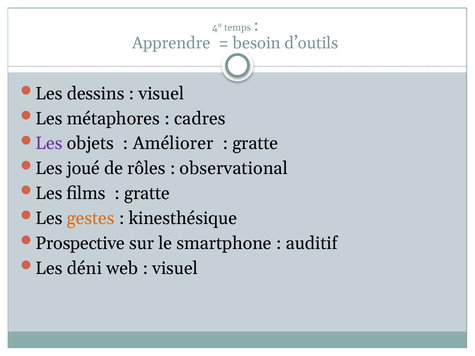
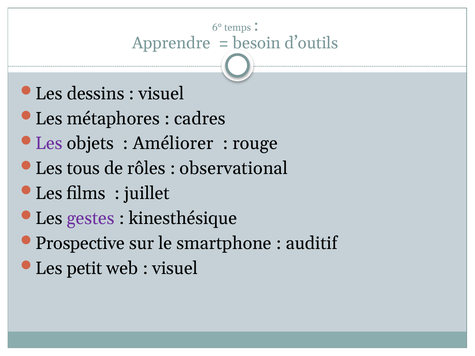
4°: 4° -> 6° (217, 27)
gratte: gratte -> rouge (255, 144)
joué: joué -> tous (83, 169)
gratte: gratte -> juillet (147, 193)
gestes colour: orange -> purple (91, 218)
déni: déni -> petit (85, 268)
